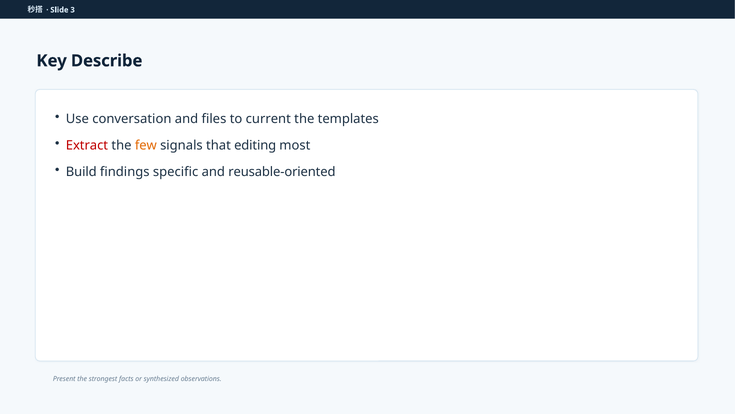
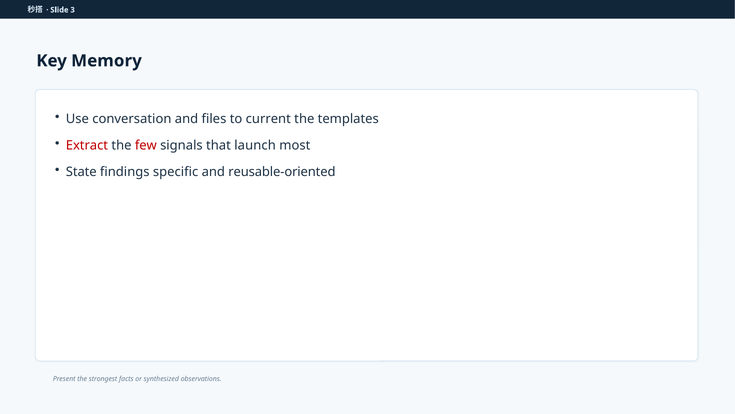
Describe: Describe -> Memory (106, 61)
few colour: orange -> red (146, 145)
editing: editing -> launch (255, 145)
Build: Build -> State (81, 172)
